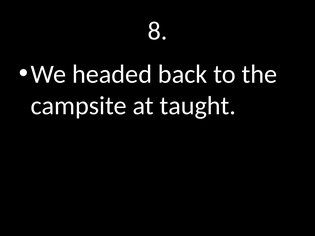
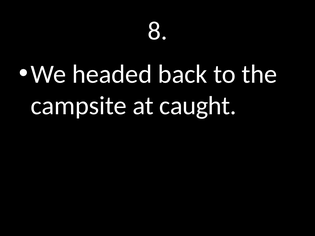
taught: taught -> caught (198, 106)
